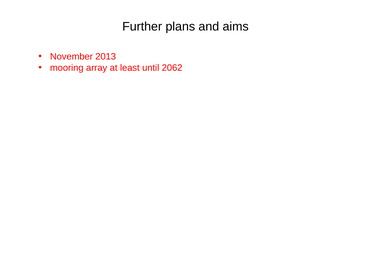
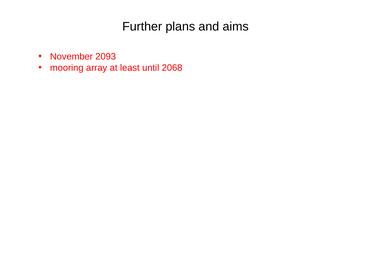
2013: 2013 -> 2093 (106, 57)
2062: 2062 -> 2068 (172, 68)
